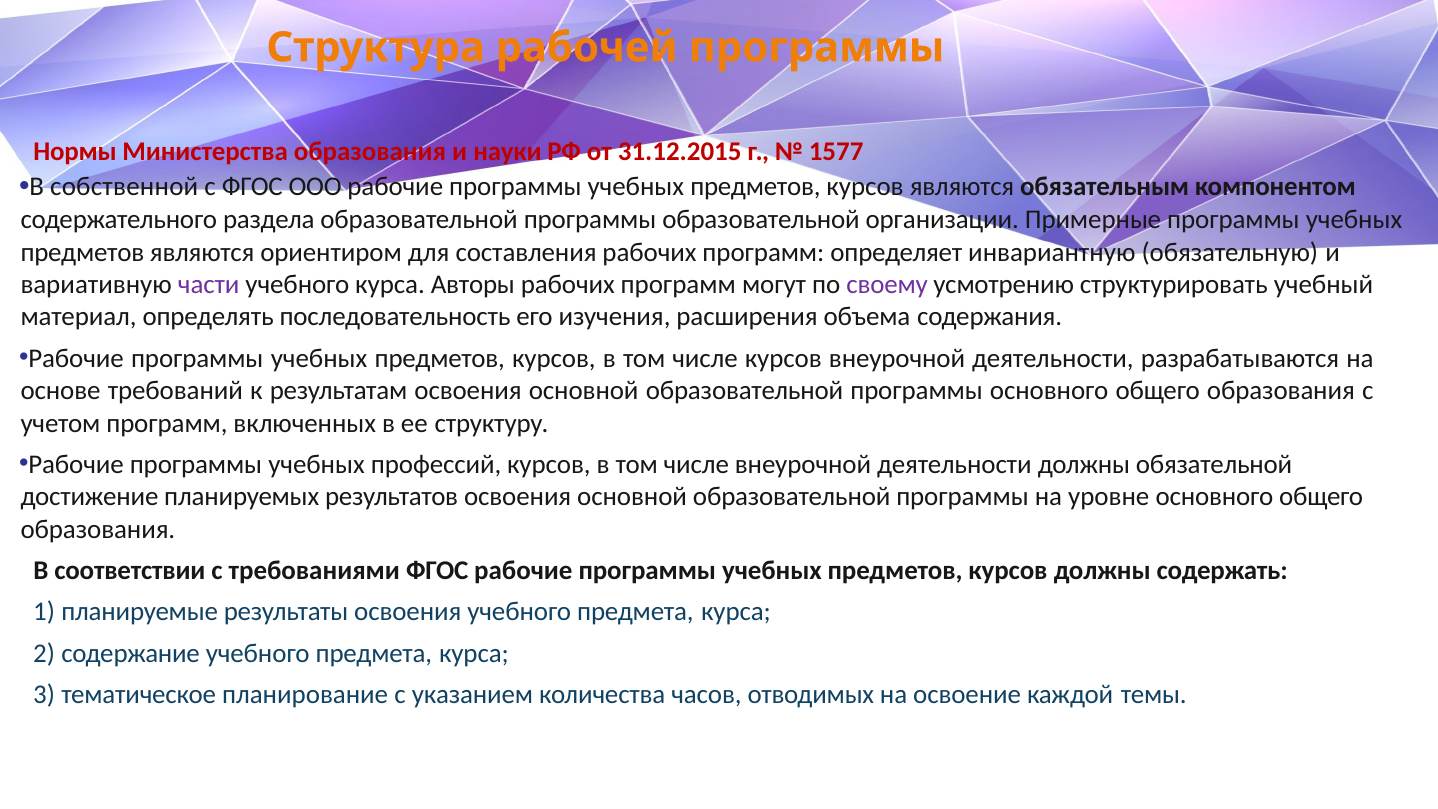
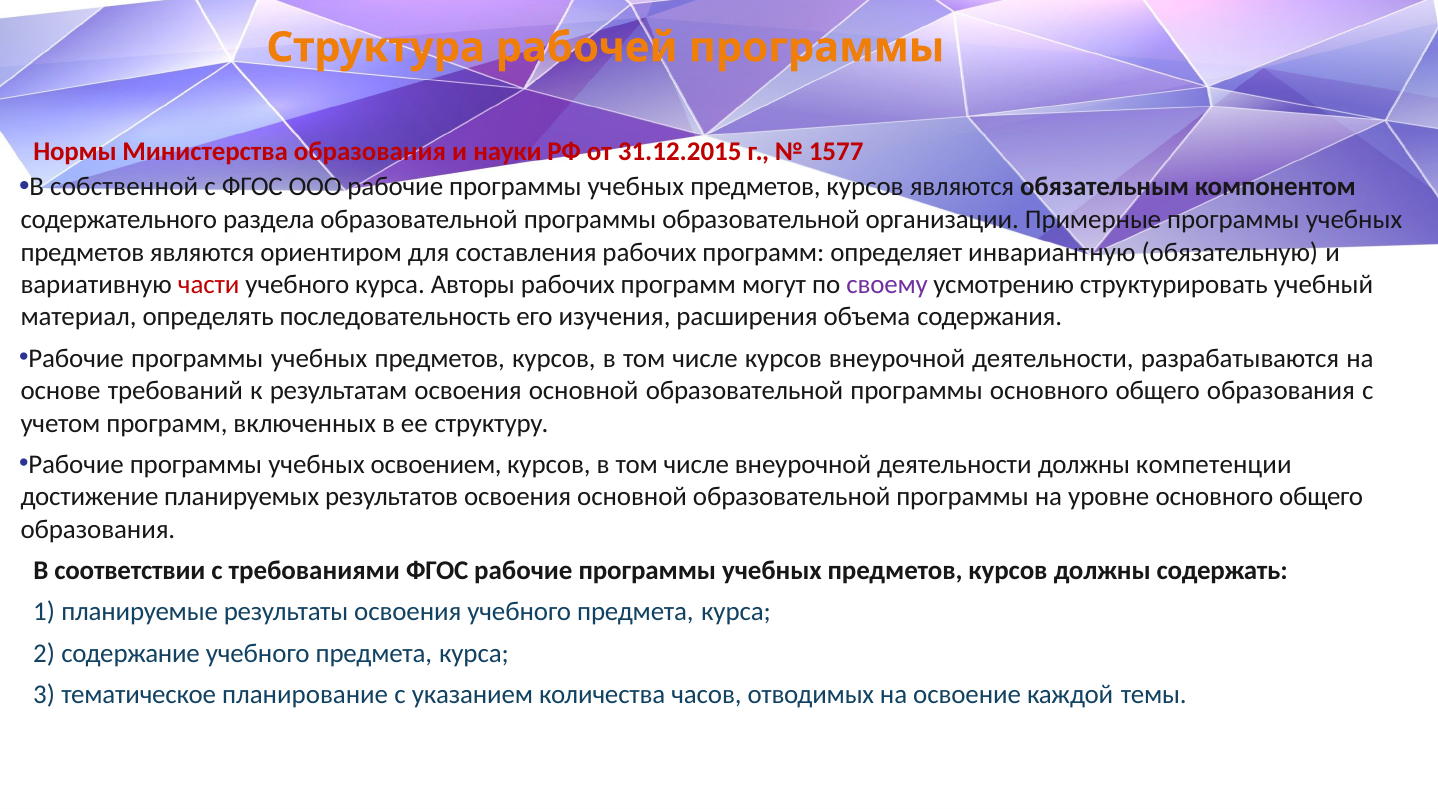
части colour: purple -> red (209, 285)
профессий: профессий -> освоением (436, 464)
обязательной: обязательной -> компетенции (1214, 464)
